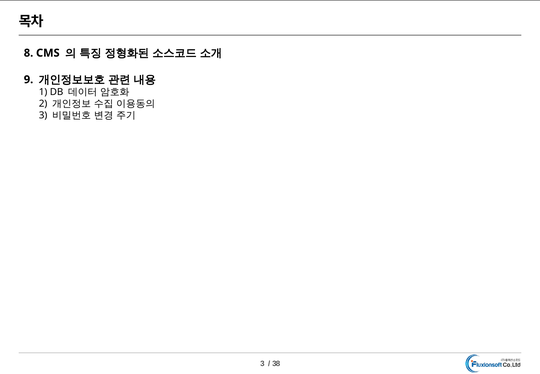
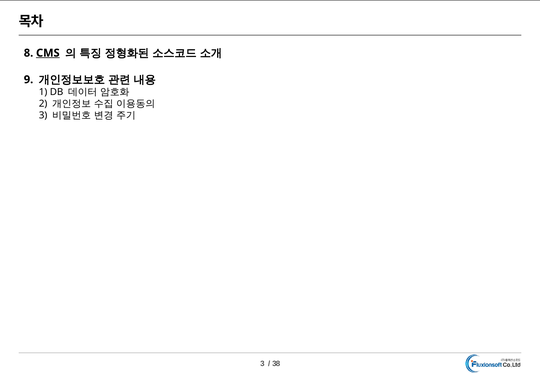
CMS underline: none -> present (48, 53)
